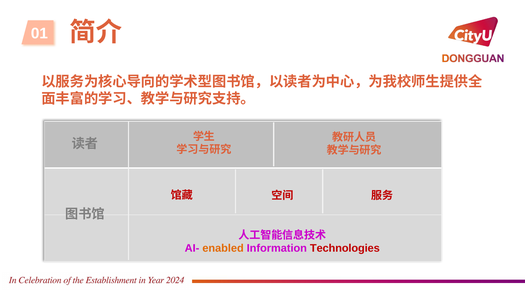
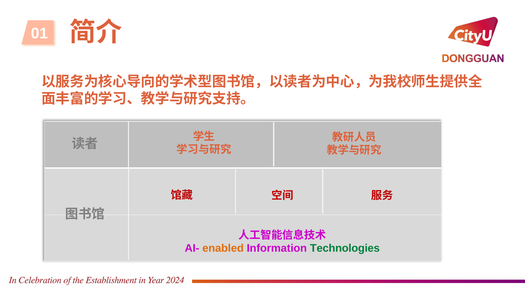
Technologies colour: red -> green (345, 249)
